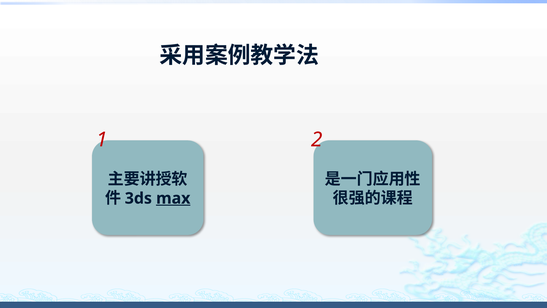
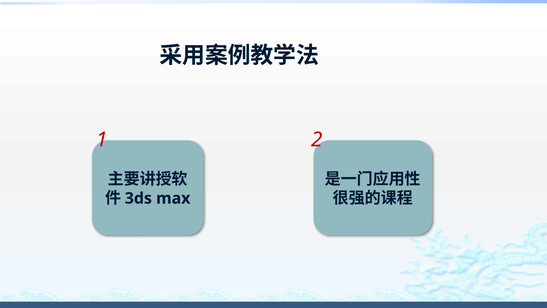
max underline: present -> none (173, 198)
